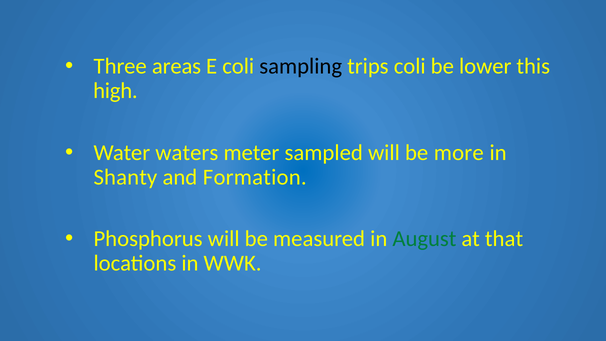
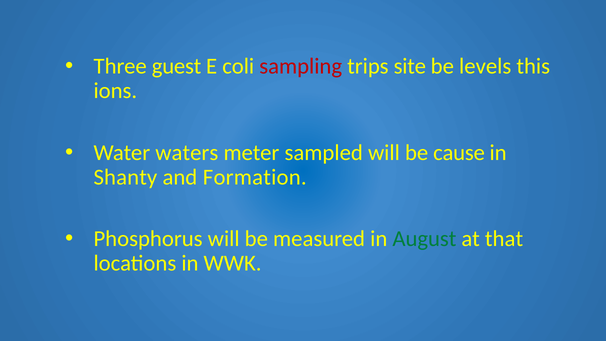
areas: areas -> guest (177, 66)
sampling colour: black -> red (301, 66)
trips coli: coli -> site (410, 66)
lower: lower -> levels (485, 66)
high: high -> ions (115, 91)
more: more -> cause (459, 152)
